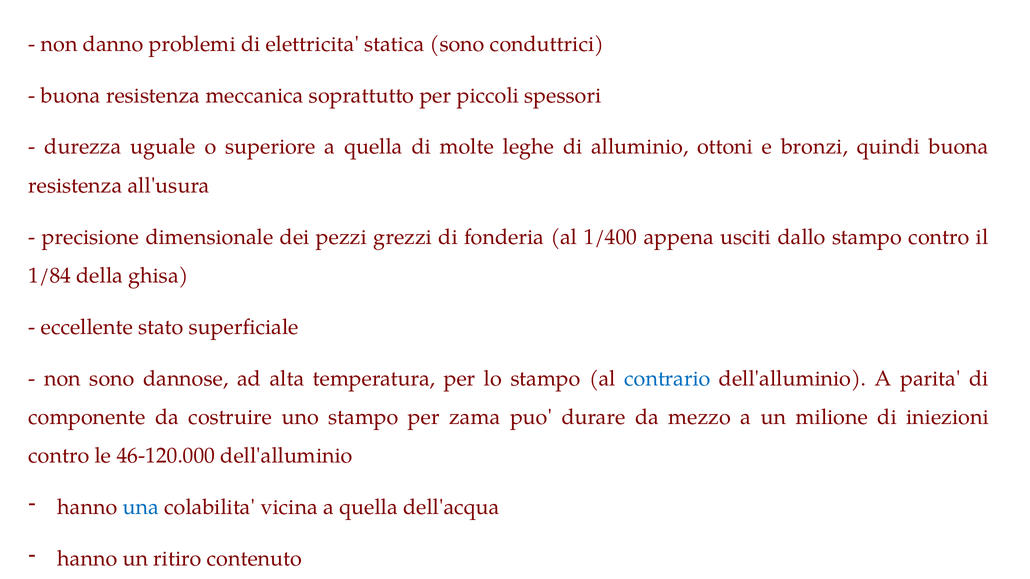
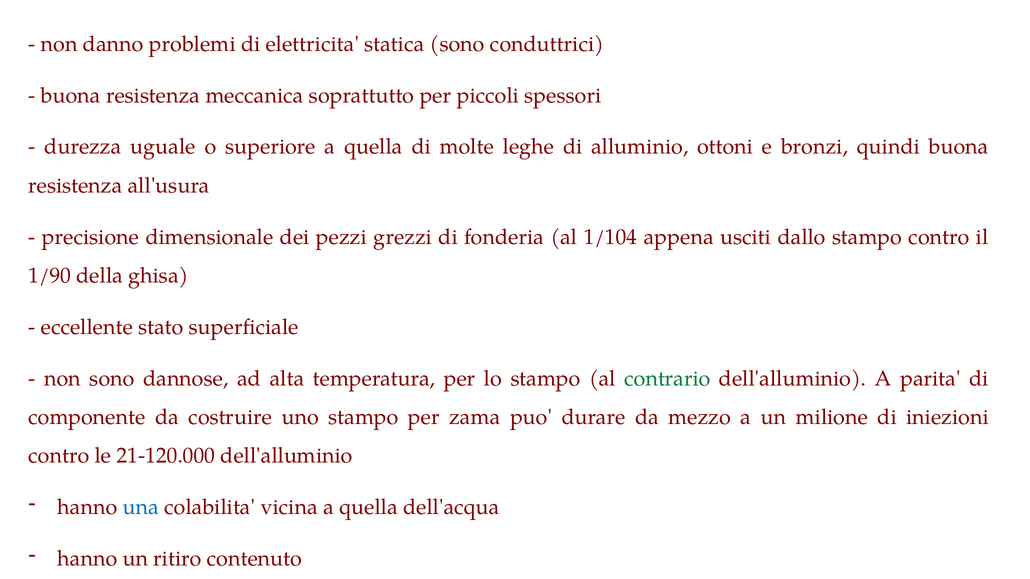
1/400: 1/400 -> 1/104 (610, 237)
1/84: 1/84 -> 1/90 (50, 276)
contrario colour: blue -> green (667, 379)
46-120.000: 46-120.000 -> 21-120.000 (166, 456)
